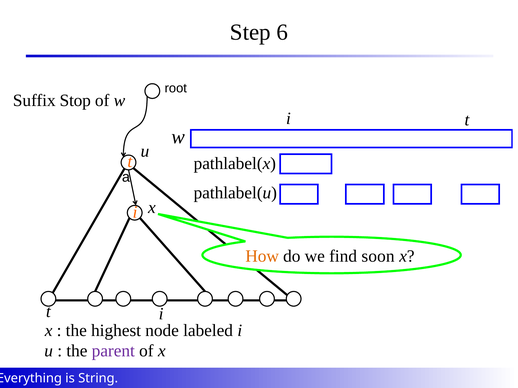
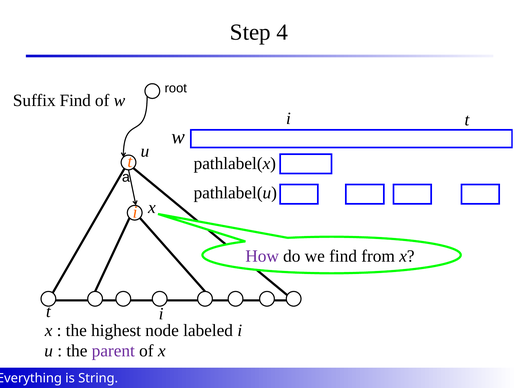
6: 6 -> 4 (282, 32)
Suffix Stop: Stop -> Find (75, 101)
How colour: orange -> purple (262, 257)
soon: soon -> from (378, 257)
